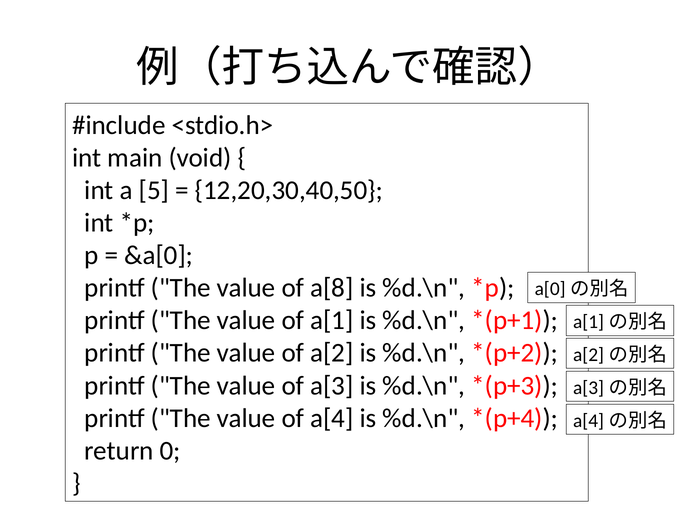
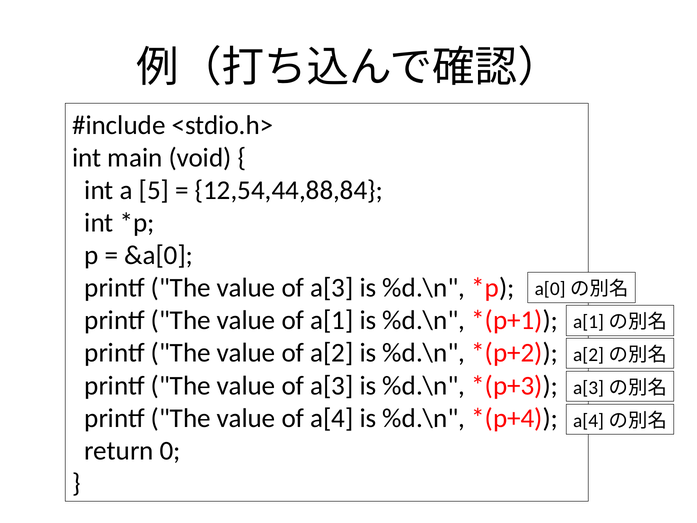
12,20,30,40,50: 12,20,30,40,50 -> 12,54,44,88,84 (289, 190)
a[8: a[8 -> a[3 (332, 288)
